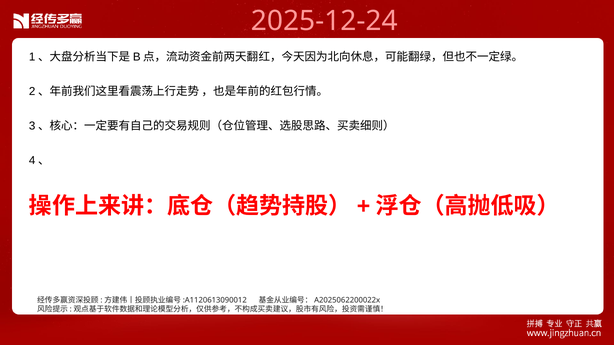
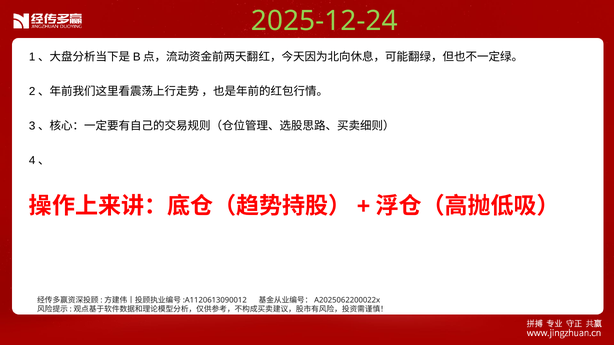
2025-12-24 colour: pink -> light green (324, 21)
